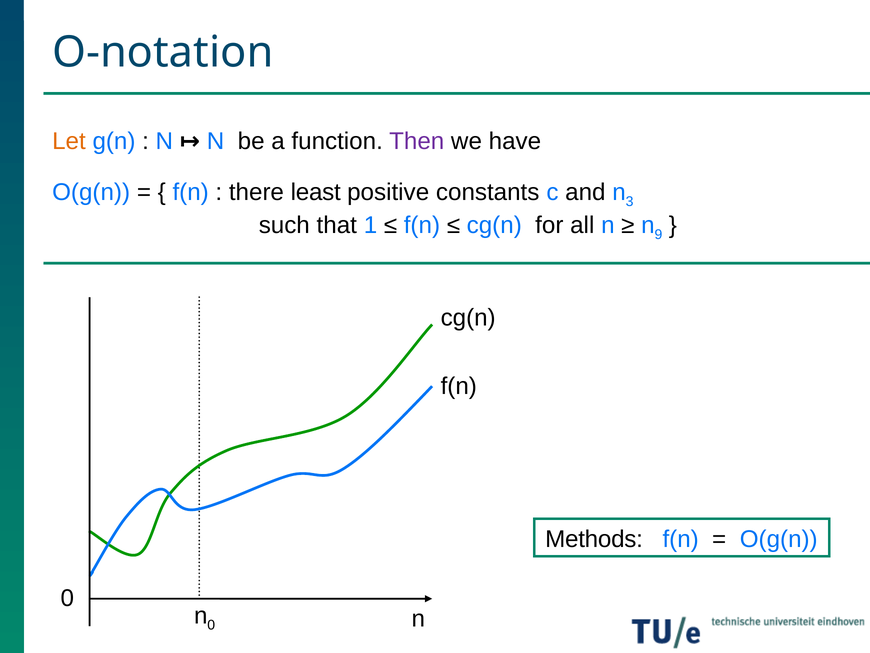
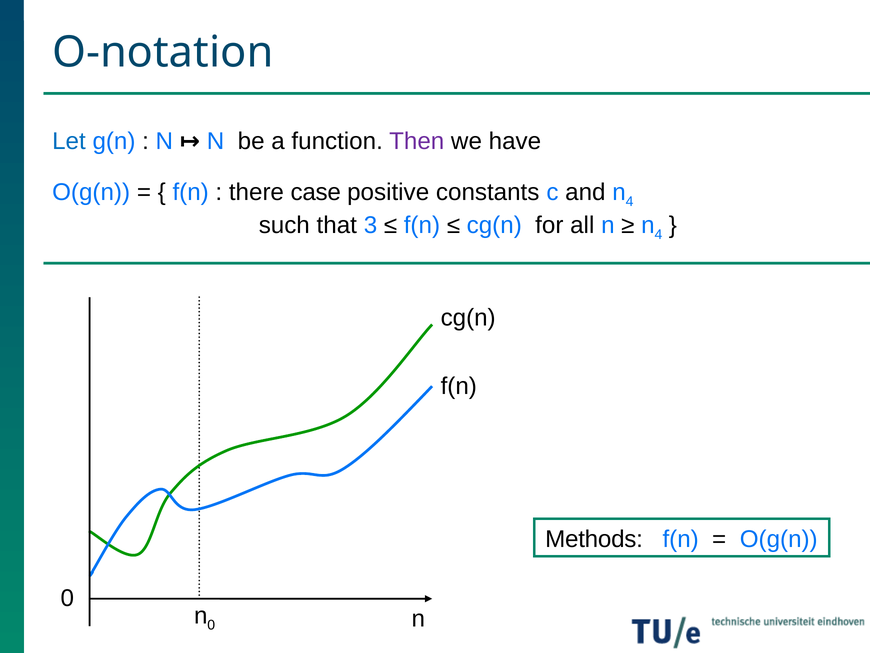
Let colour: orange -> blue (69, 141)
least: least -> case (316, 192)
and n 3: 3 -> 4 (630, 201)
1: 1 -> 3 (371, 225)
9: 9 -> 4 (658, 234)
